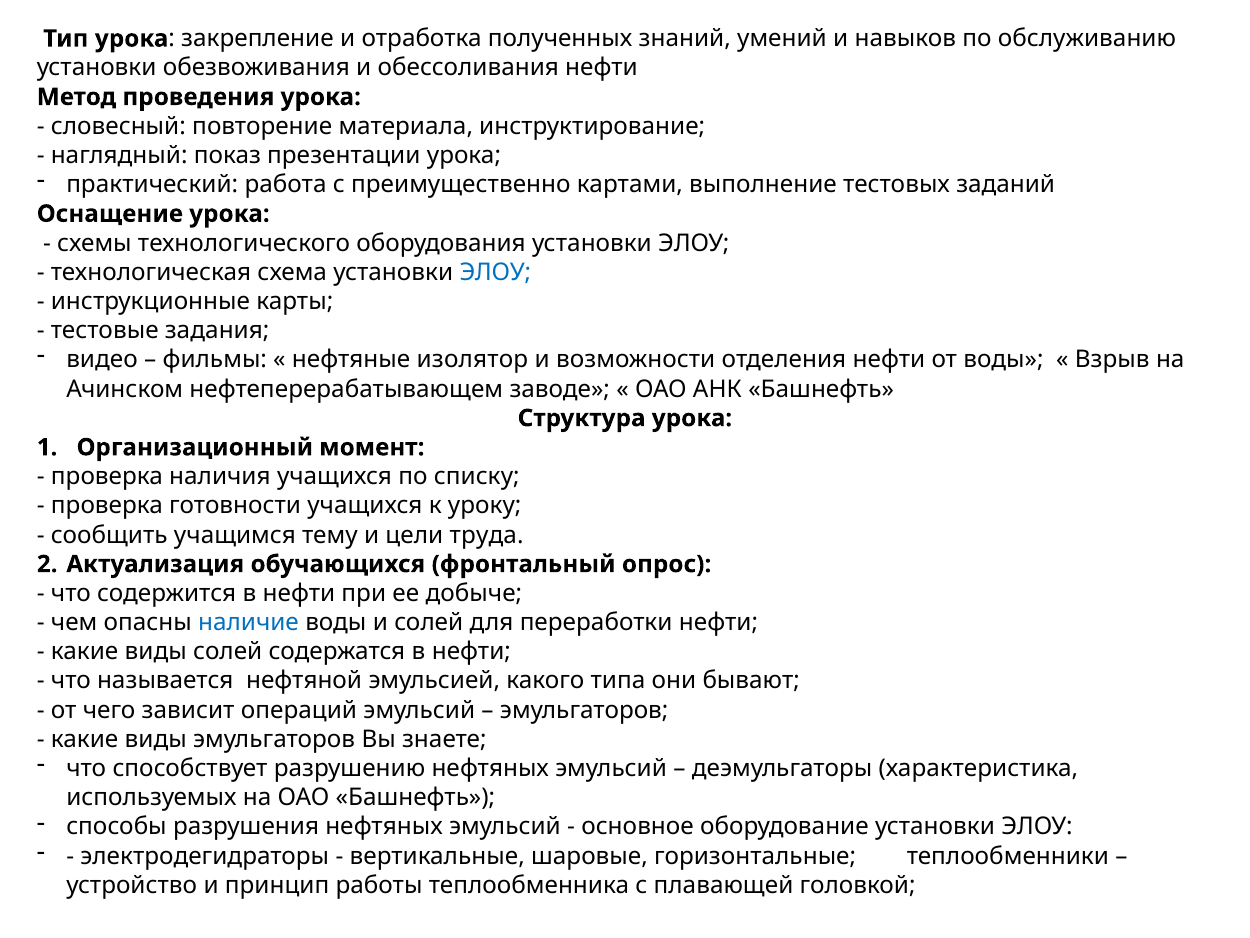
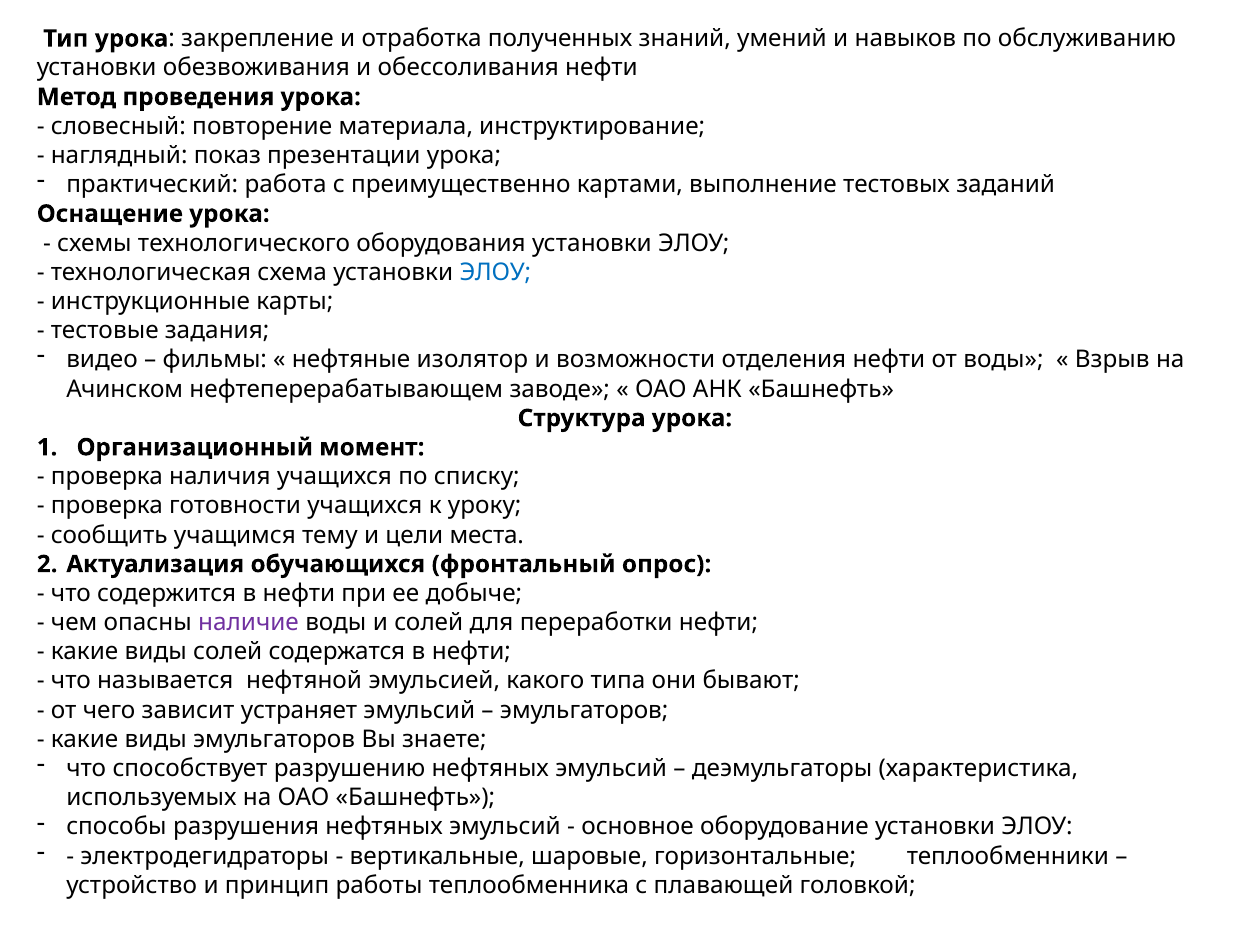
труда: труда -> места (487, 535)
наличие colour: blue -> purple (248, 622)
операций: операций -> устраняет (299, 710)
